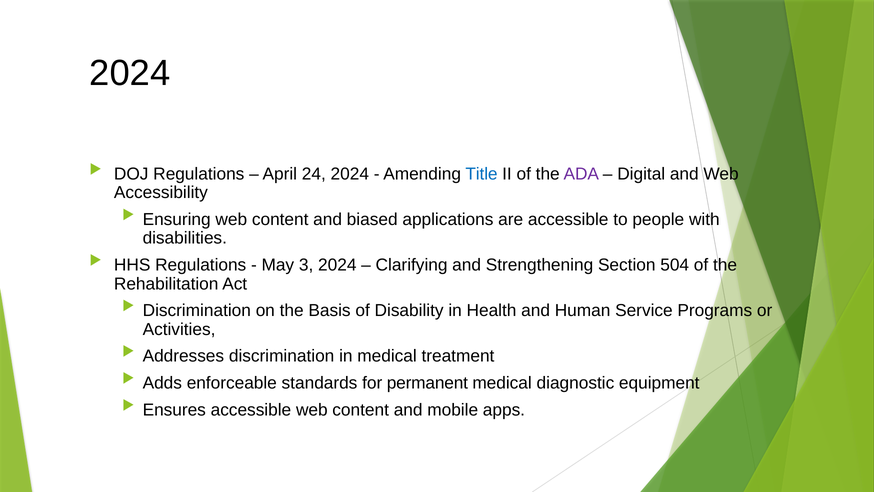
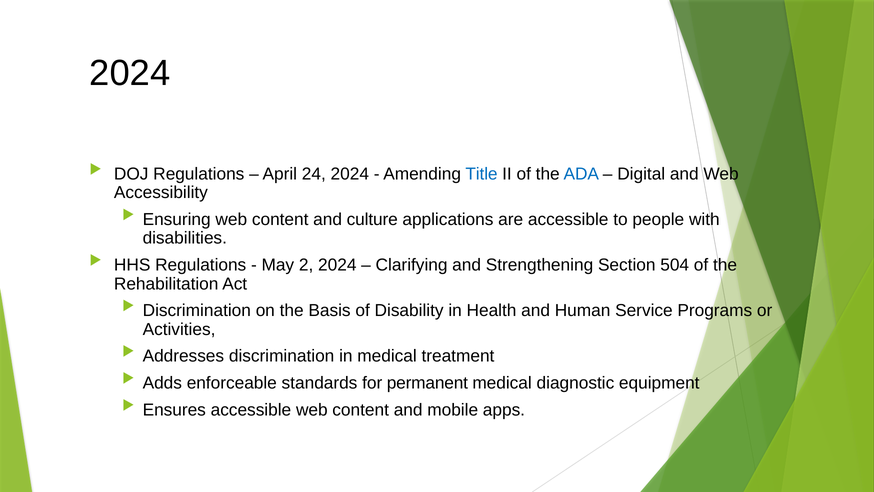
ADA colour: purple -> blue (581, 174)
biased: biased -> culture (372, 219)
3: 3 -> 2 (306, 265)
